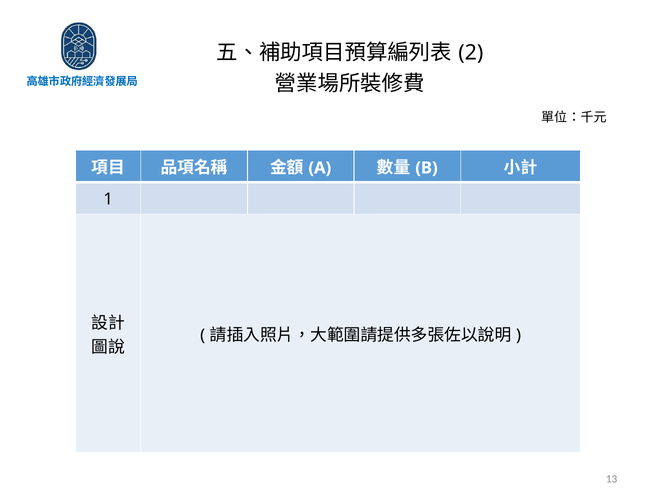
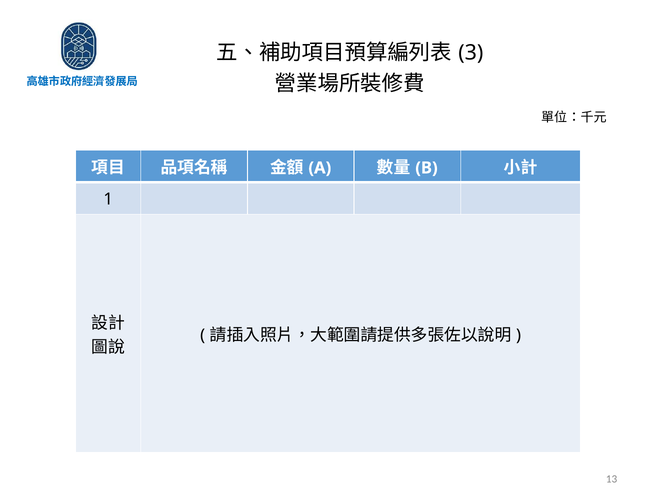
2: 2 -> 3 (471, 53)
